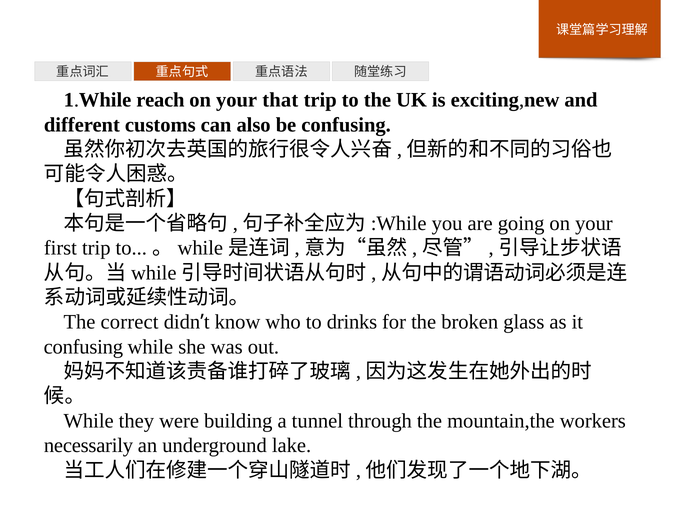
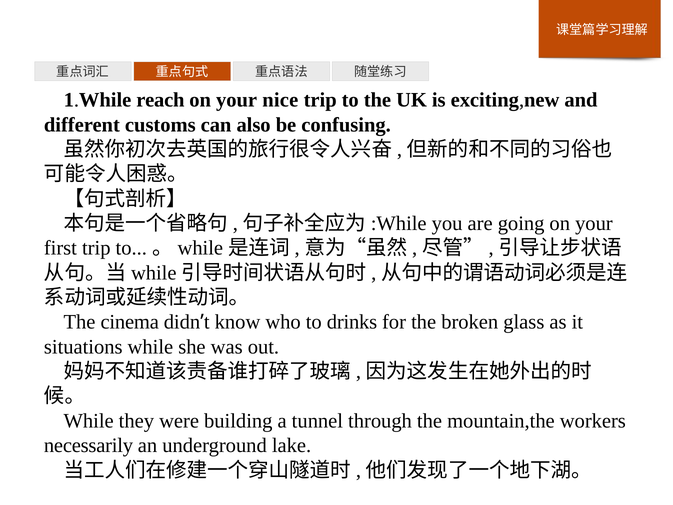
that: that -> nice (280, 100)
correct: correct -> cinema (130, 322)
confusing: confusing -> situations (83, 347)
